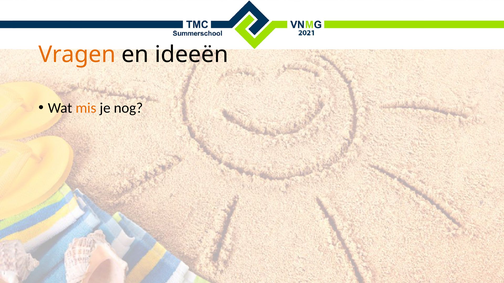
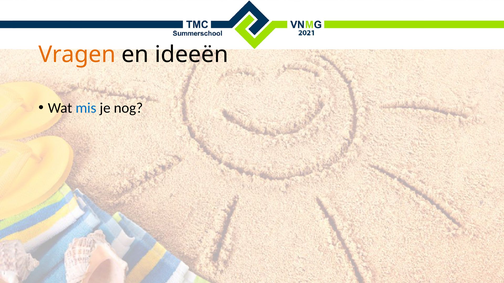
mis colour: orange -> blue (86, 108)
